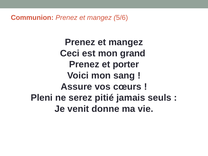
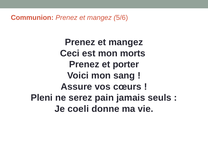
grand: grand -> morts (133, 53)
pitié: pitié -> pain (104, 98)
venit: venit -> coeli (78, 109)
